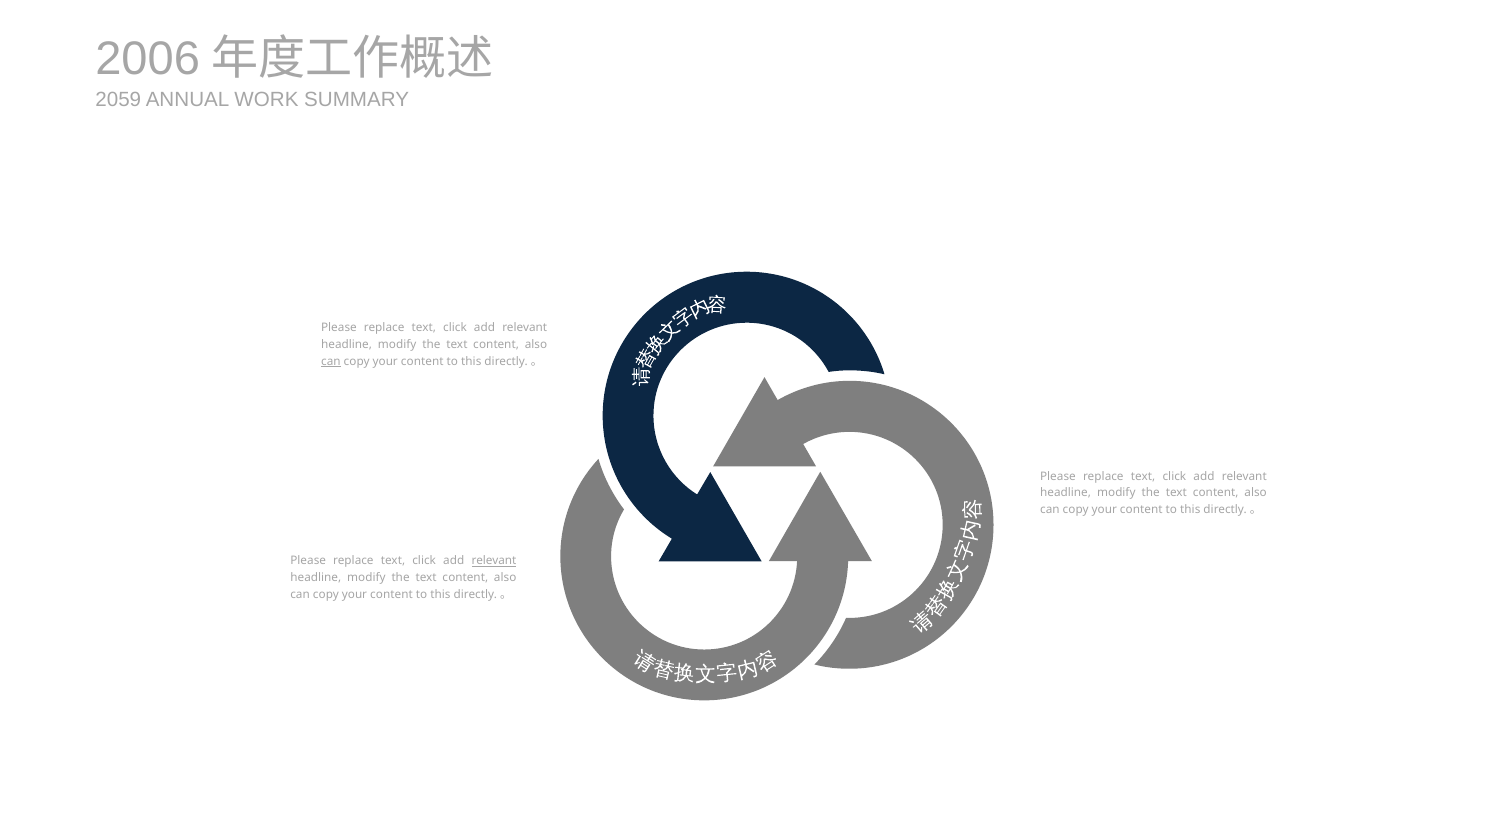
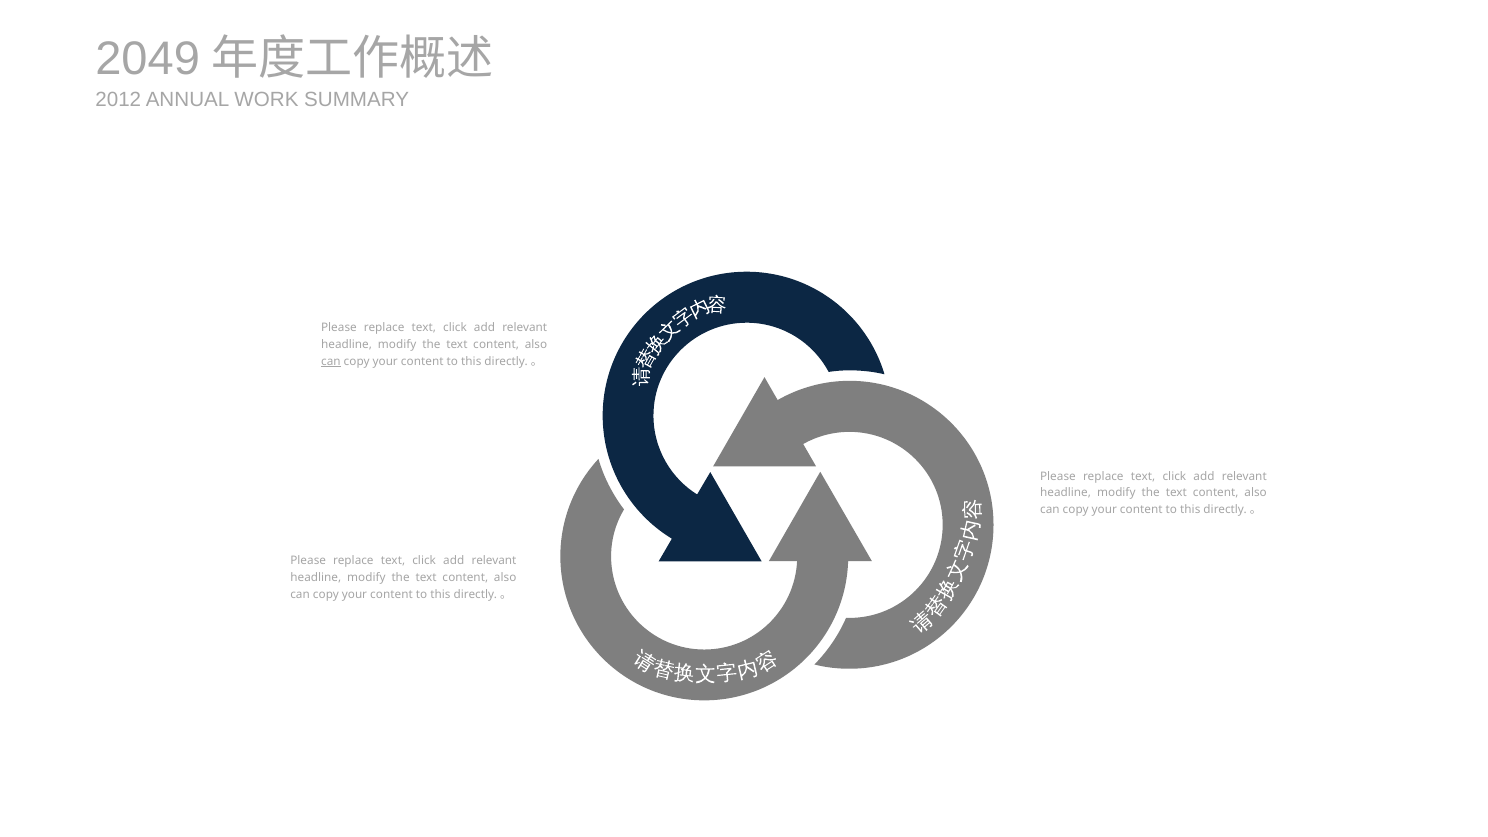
2006: 2006 -> 2049 (148, 59)
2059: 2059 -> 2012 (118, 100)
relevant underline: present -> none (494, 561)
